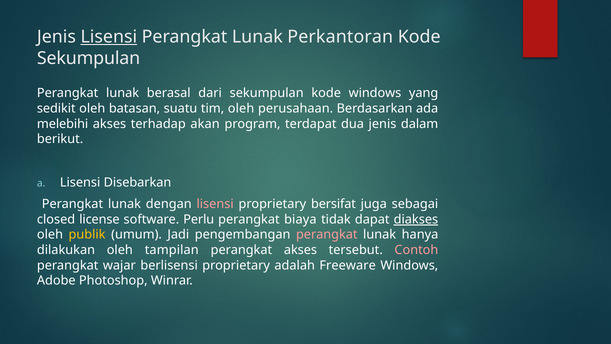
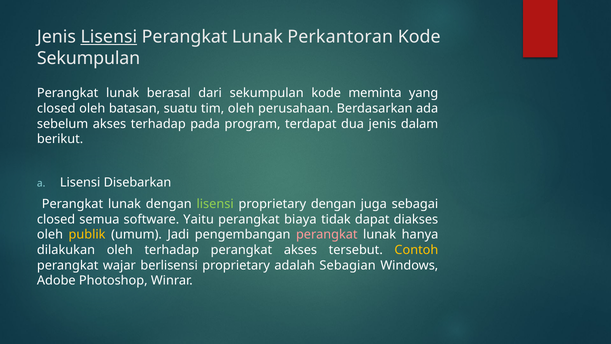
kode windows: windows -> meminta (375, 93)
sedikit: sedikit -> closed (56, 108)
melebihi: melebihi -> sebelum (63, 124)
akan: akan -> pada (205, 124)
lisensi colour: pink -> light green (215, 204)
proprietary bersifat: bersifat -> dengan (334, 204)
license: license -> semua (99, 219)
Perlu: Perlu -> Yaitu (199, 219)
diakses underline: present -> none (416, 219)
oleh tampilan: tampilan -> terhadap (172, 250)
Contoh colour: pink -> yellow (416, 250)
Freeware: Freeware -> Sebagian (348, 265)
